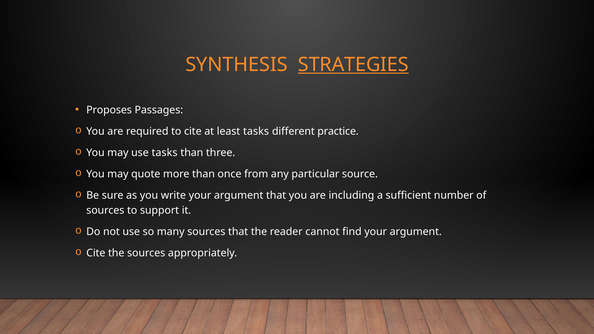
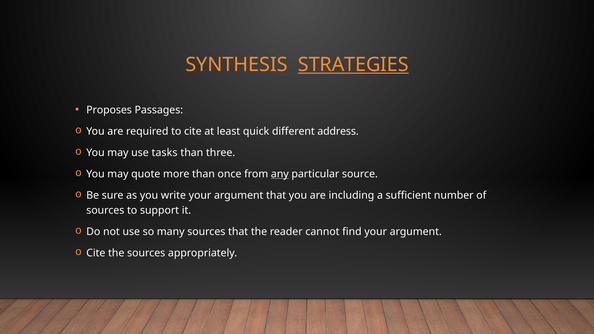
least tasks: tasks -> quick (256, 131)
practice: practice -> address (338, 131)
any underline: none -> present (280, 174)
